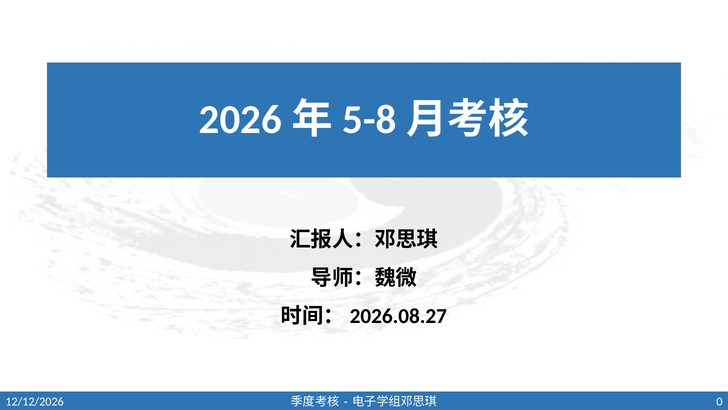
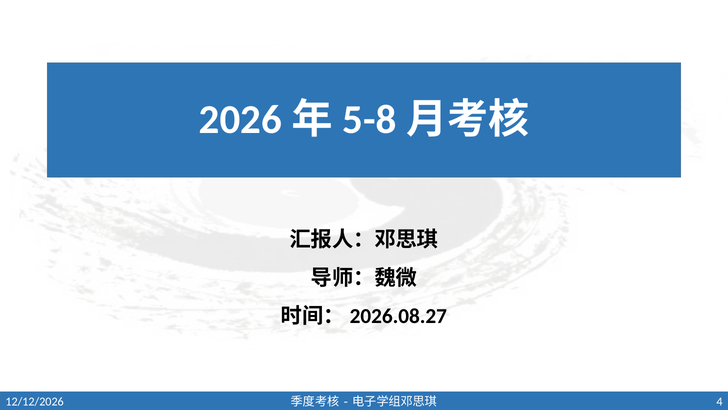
0: 0 -> 4 (720, 401)
